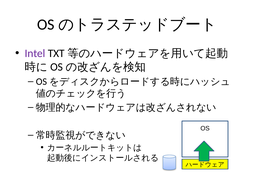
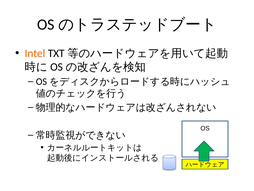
Intel colour: purple -> orange (35, 53)
